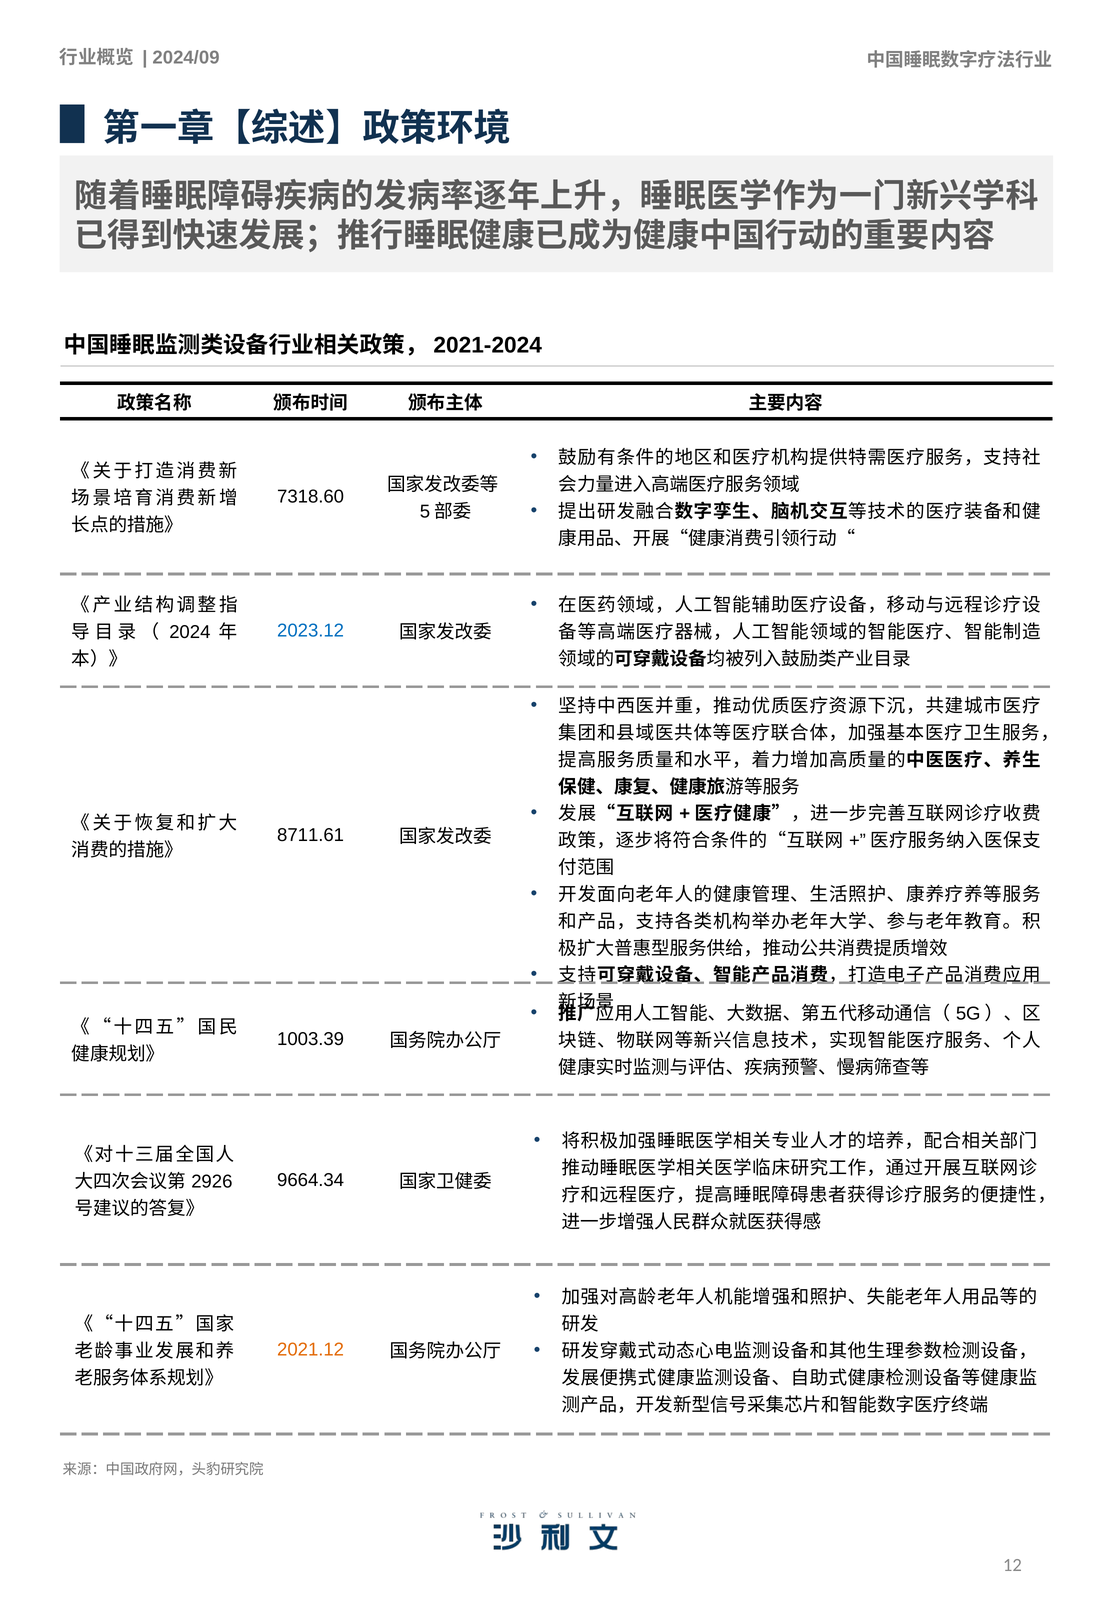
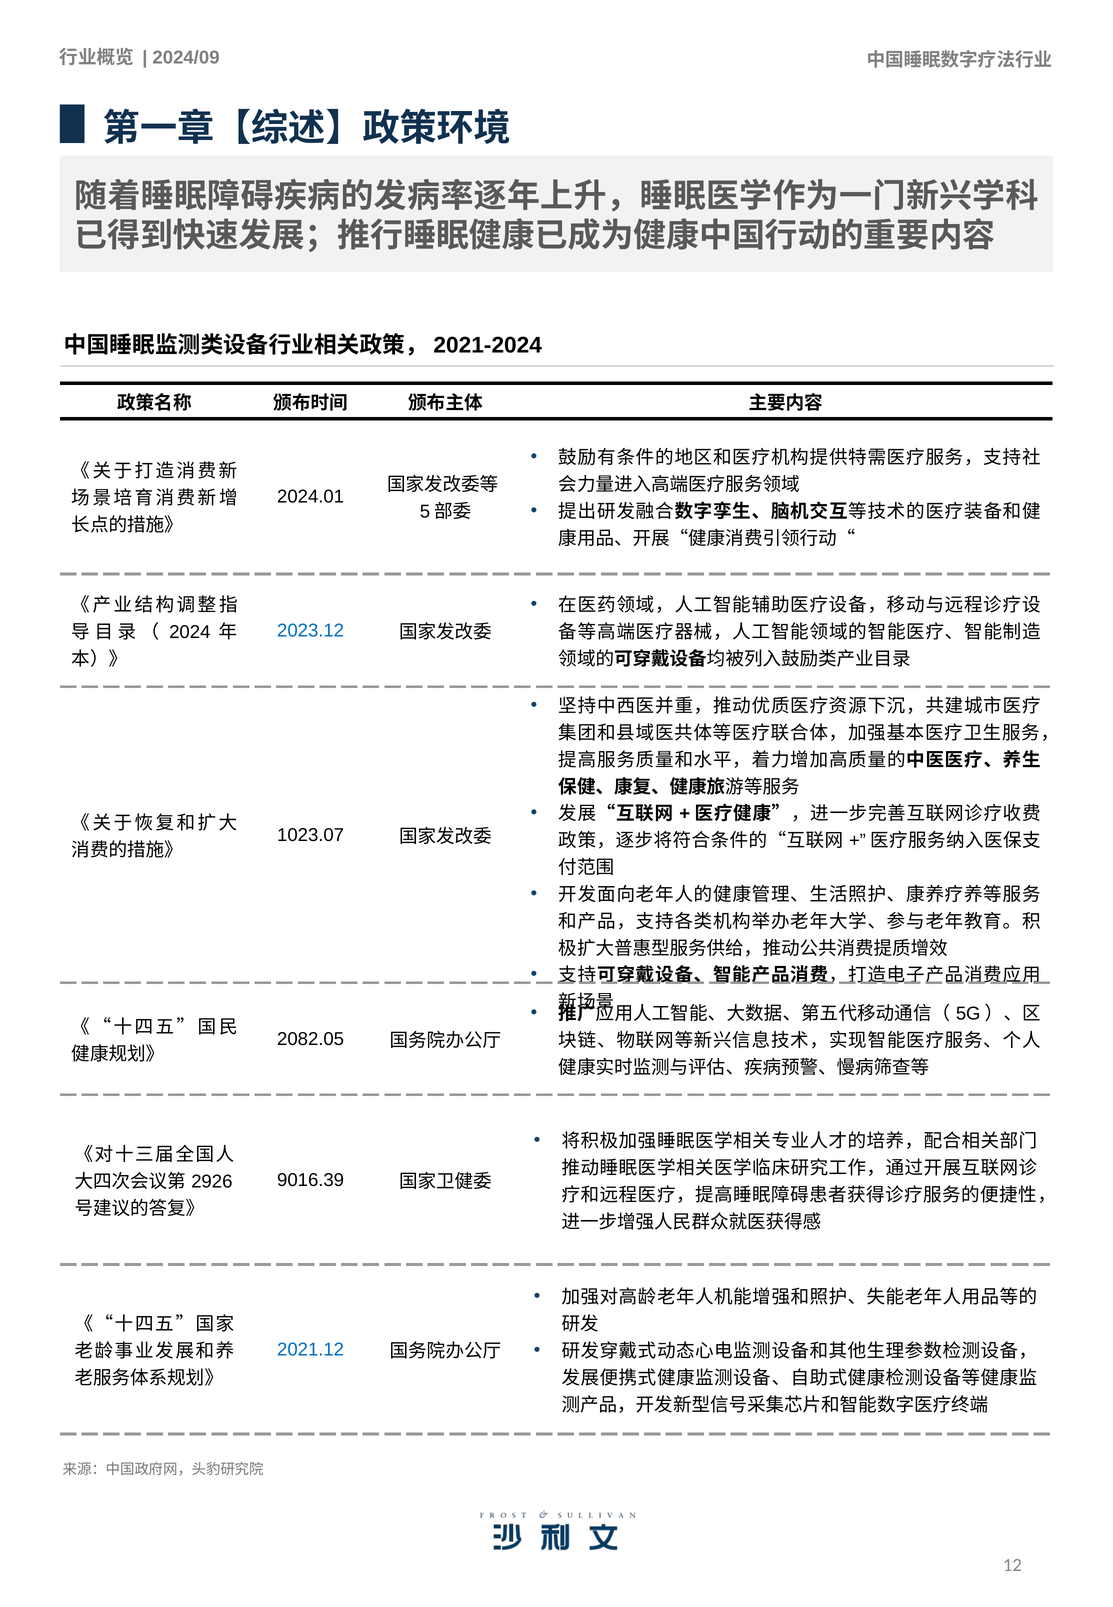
7318.60: 7318.60 -> 2024.01 (311, 497)
8711.61: 8711.61 -> 1023.07 (311, 835)
1003.39: 1003.39 -> 2082.05 (311, 1040)
9664.34: 9664.34 -> 9016.39 (311, 1180)
2021.12 colour: orange -> blue (311, 1350)
